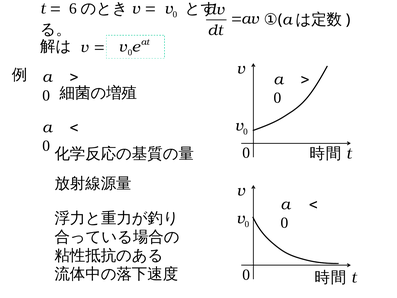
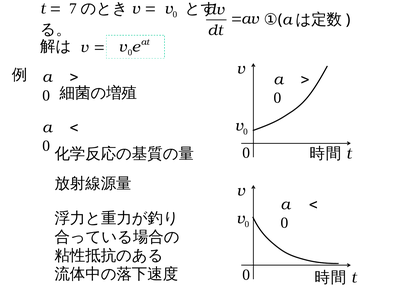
6: 6 -> 7 (73, 9)
